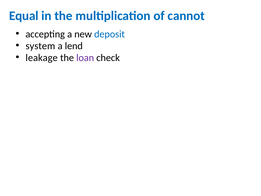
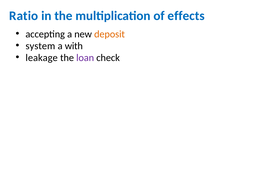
Equal: Equal -> Ratio (24, 16)
cannot: cannot -> effects (186, 16)
deposit colour: blue -> orange (110, 34)
lend: lend -> with (74, 46)
